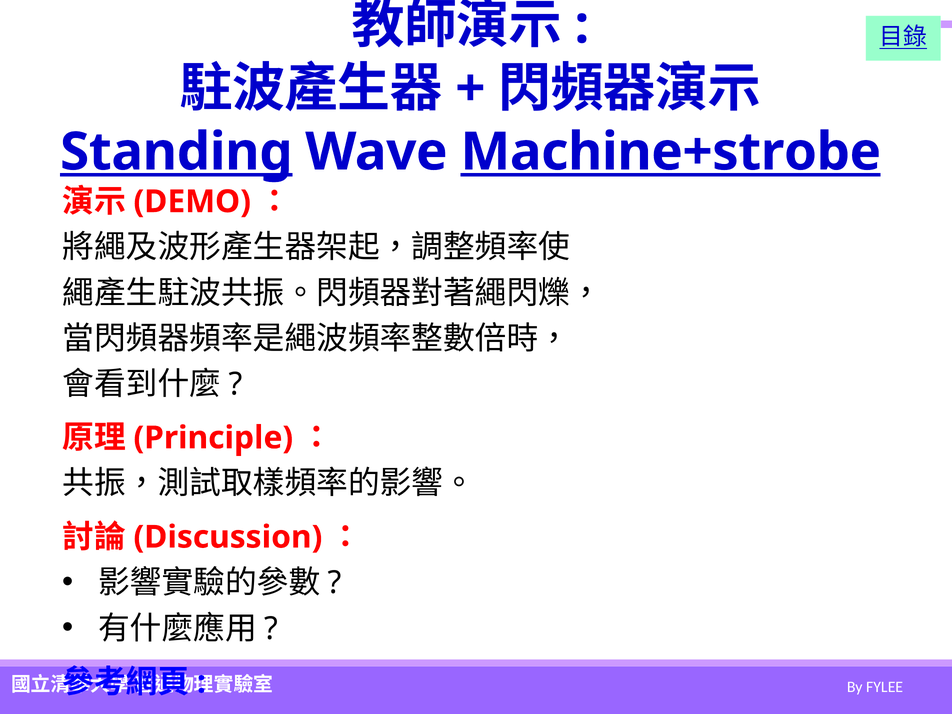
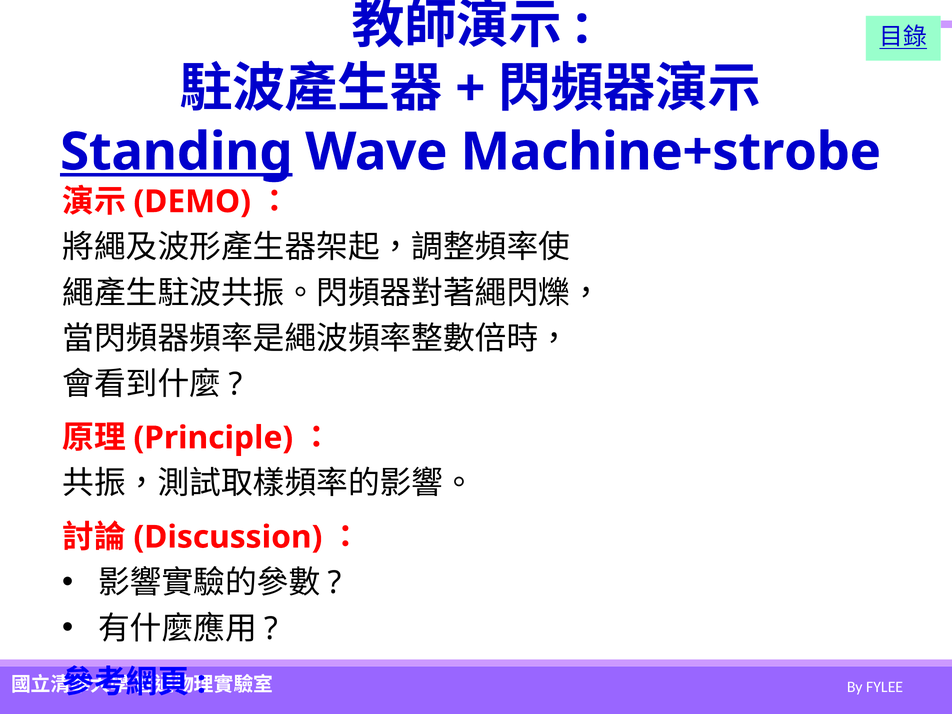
Machine+strobe underline: present -> none (671, 152)
